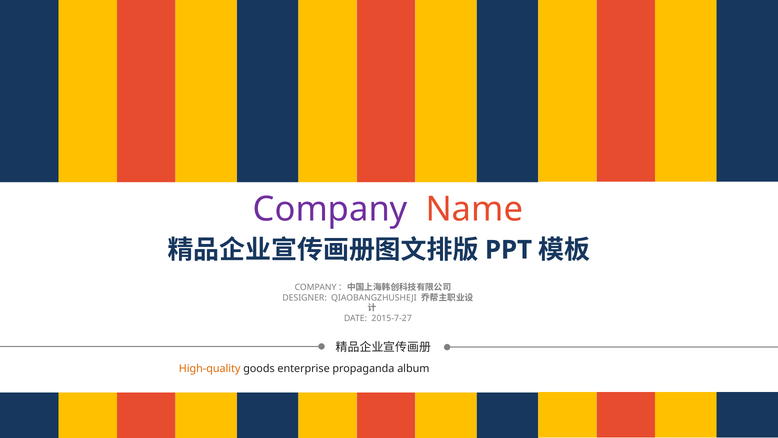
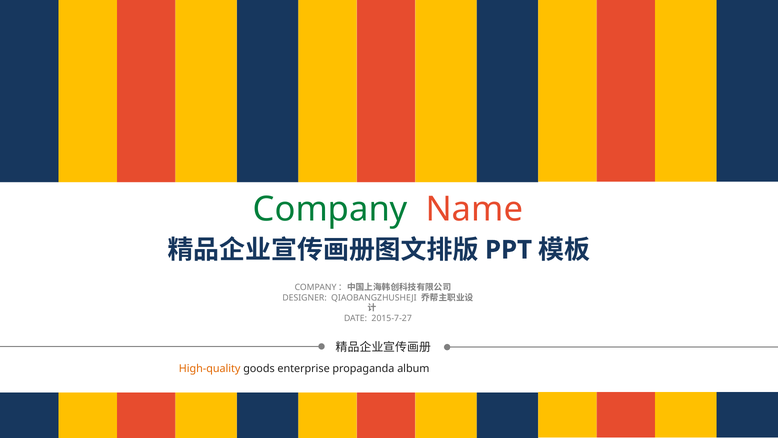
Company colour: purple -> green (330, 209)
